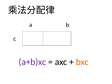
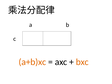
a+b)xc colour: purple -> orange (32, 62)
